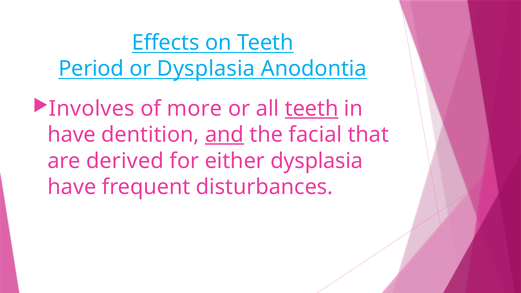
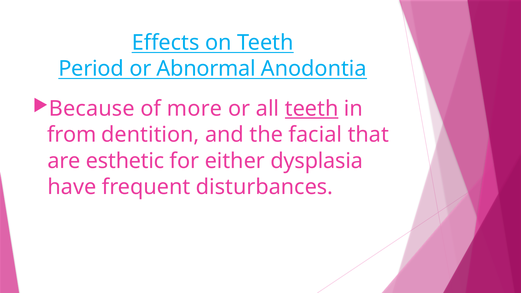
or Dysplasia: Dysplasia -> Abnormal (206, 69)
Involves: Involves -> Because (92, 109)
have: have -> from (72, 135)
and underline: present -> none (224, 135)
derived: derived -> esthetic (125, 161)
